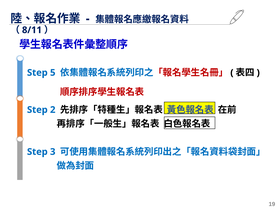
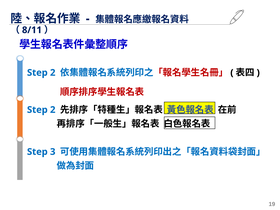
5: 5 -> 2 (53, 73)
